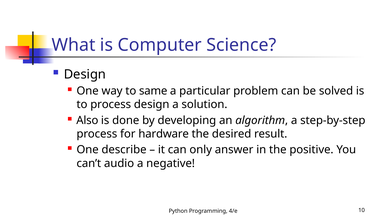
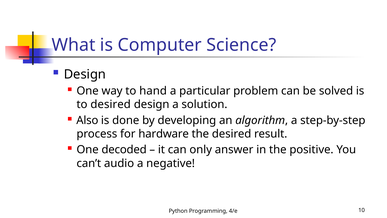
same: same -> hand (153, 91)
to process: process -> desired (111, 104)
describe: describe -> decoded (124, 150)
